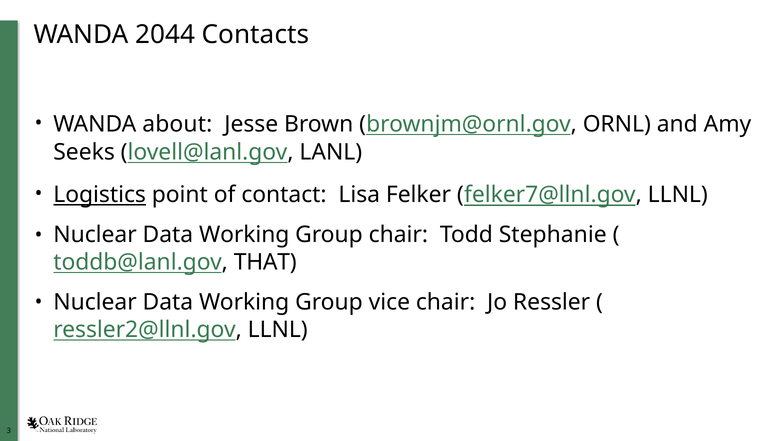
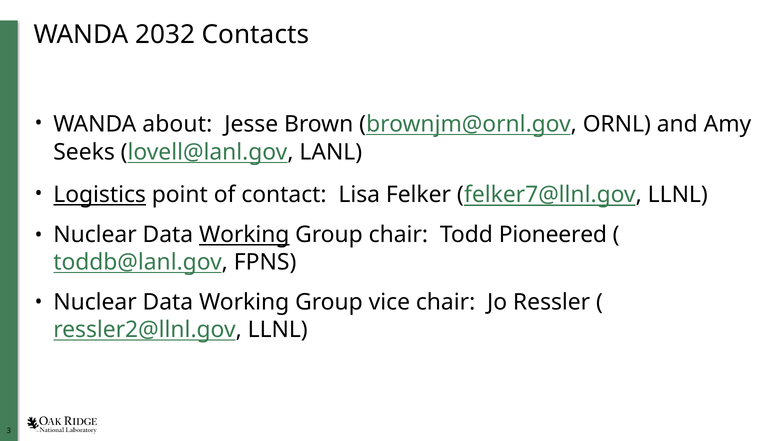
2044: 2044 -> 2032 (165, 35)
Working underline: none -> present (244, 235)
Stephanie: Stephanie -> Pioneered (553, 235)
THAT: THAT -> FPNS (265, 262)
